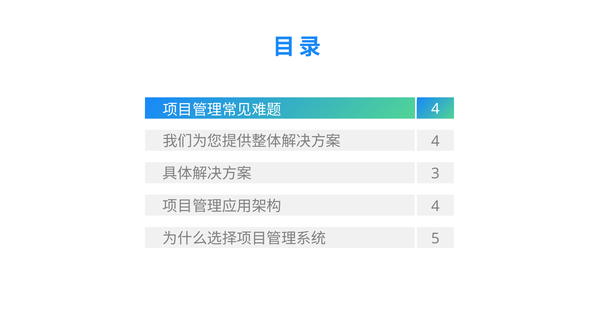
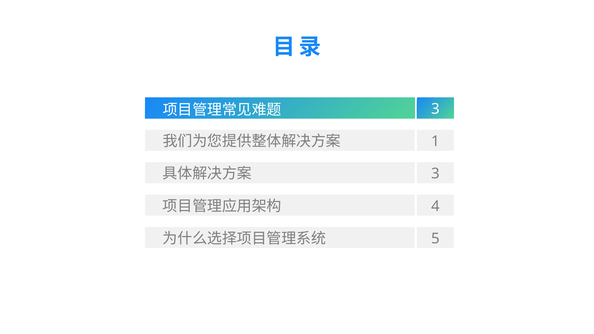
4: 4 -> 3 (435, 109)
4: 4 -> 1 (435, 141)
